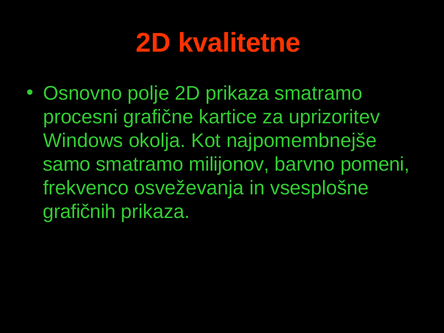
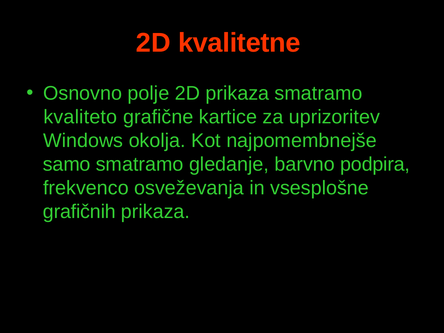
procesni: procesni -> kvaliteto (80, 117)
milijonov: milijonov -> gledanje (229, 164)
pomeni: pomeni -> podpira (375, 164)
